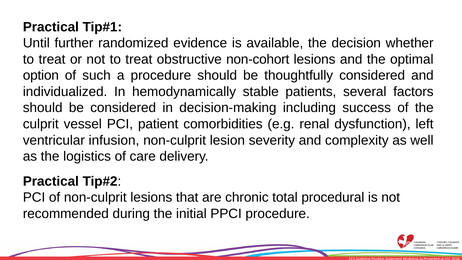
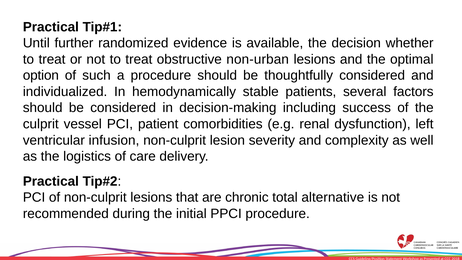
non-cohort: non-cohort -> non-urban (258, 59)
procedural: procedural -> alternative (333, 197)
